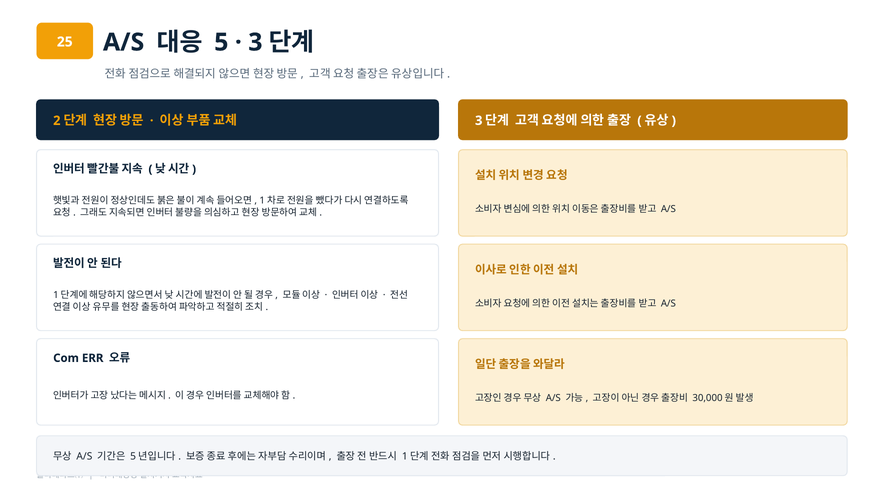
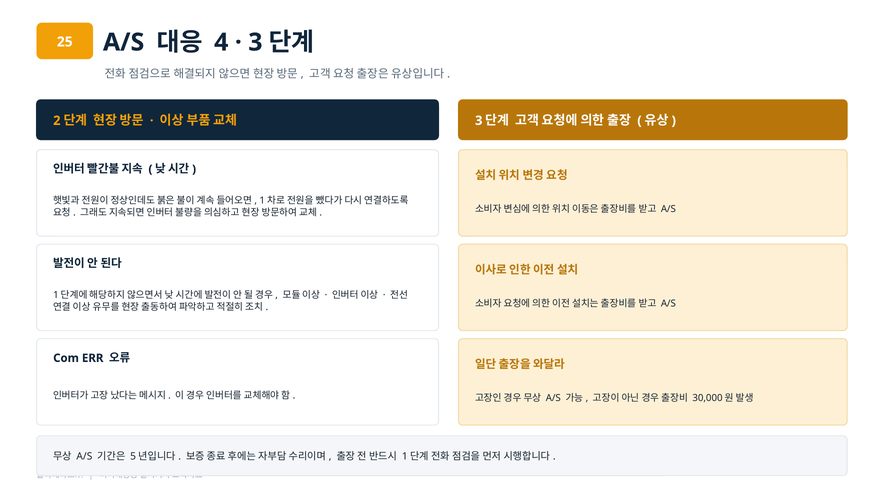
5: 5 -> 4 (221, 42)
